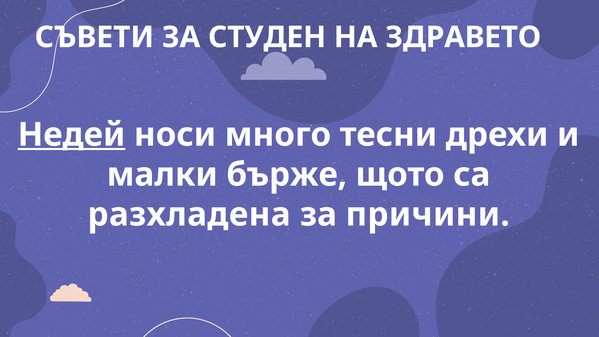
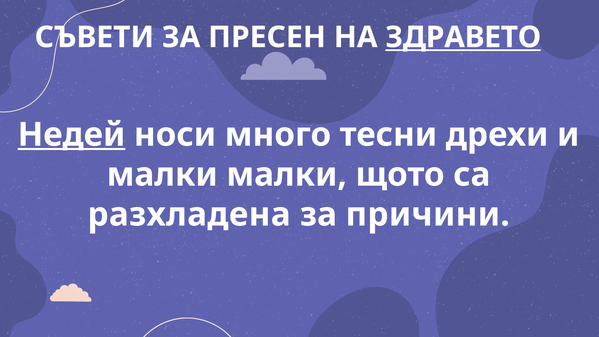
СТУДЕН: СТУДЕН -> ПРЕСЕН (267, 37)
ЗДРАВЕТО underline: none -> present (463, 37)
малки бърже: бърже -> малки (287, 175)
